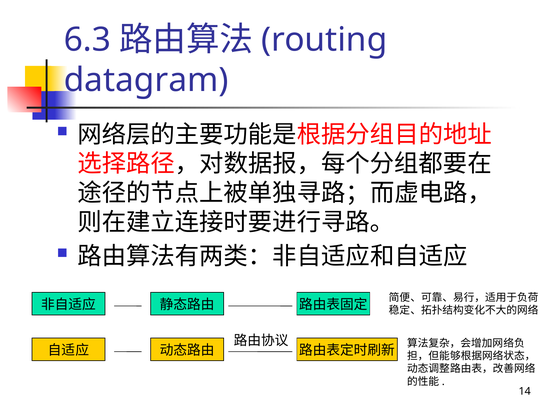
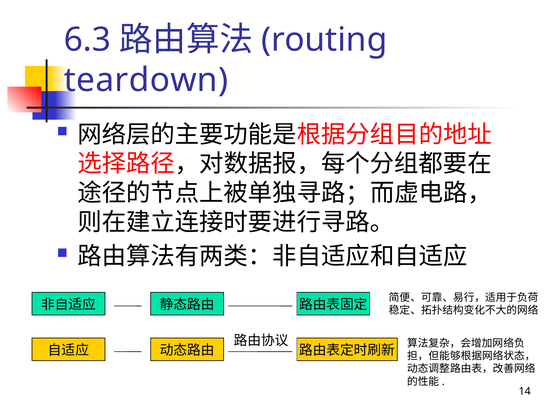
datagram: datagram -> teardown (146, 80)
